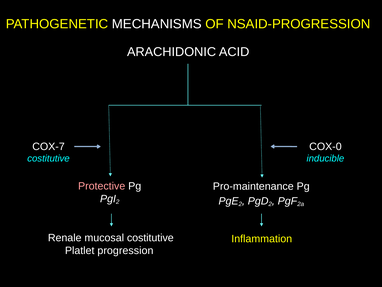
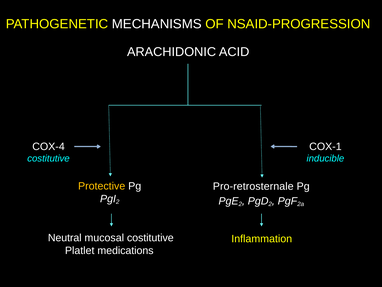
COX-7: COX-7 -> COX-4 (48, 146)
COX-0: COX-0 -> COX-1 (325, 146)
Protective colour: pink -> yellow (102, 186)
Pro-maintenance: Pro-maintenance -> Pro-retrosternale (253, 186)
Renale: Renale -> Neutral (65, 237)
progression: progression -> medications (125, 250)
